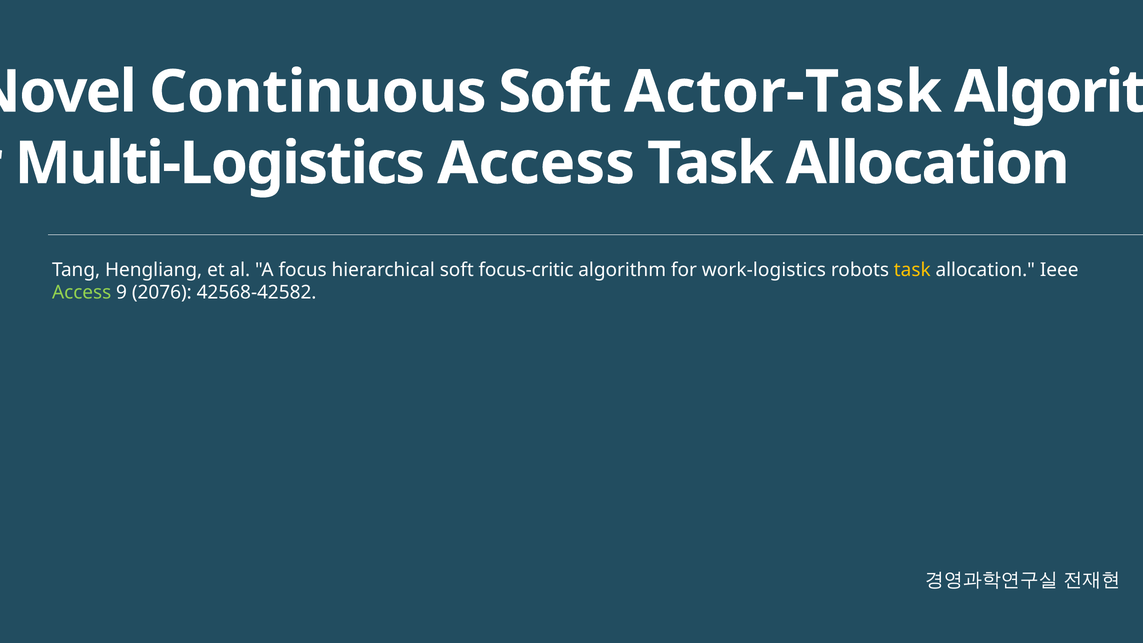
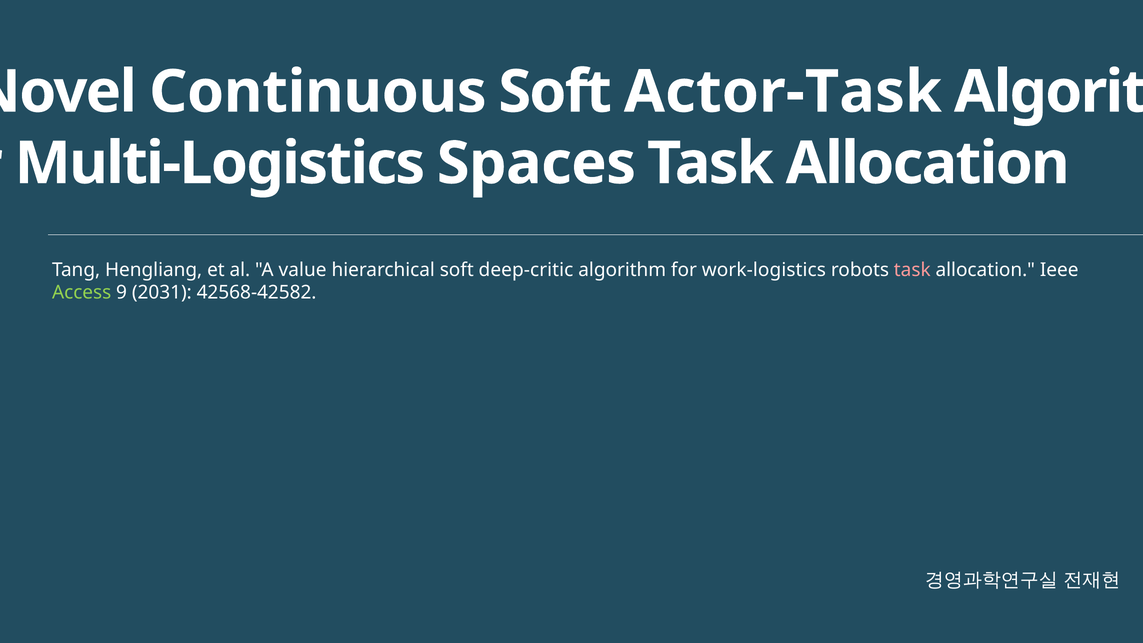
Multi-Logistics Access: Access -> Spaces (536, 164)
focus: focus -> value (303, 270)
focus-critic: focus-critic -> deep-critic (526, 270)
task colour: yellow -> pink (912, 270)
2076: 2076 -> 2031 (162, 293)
